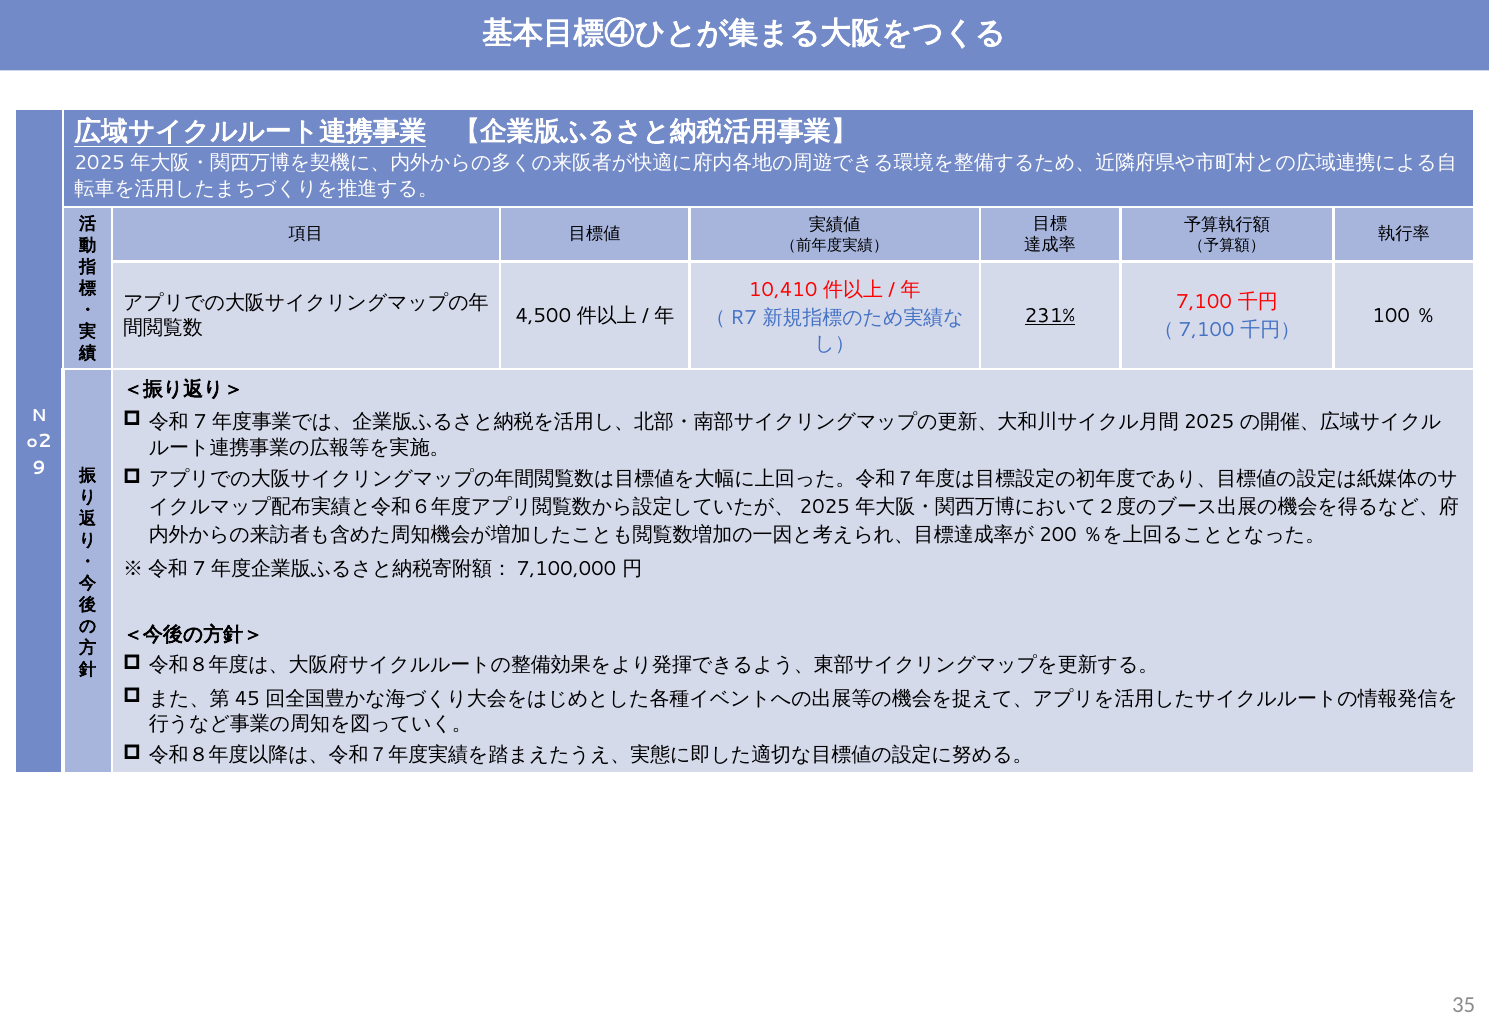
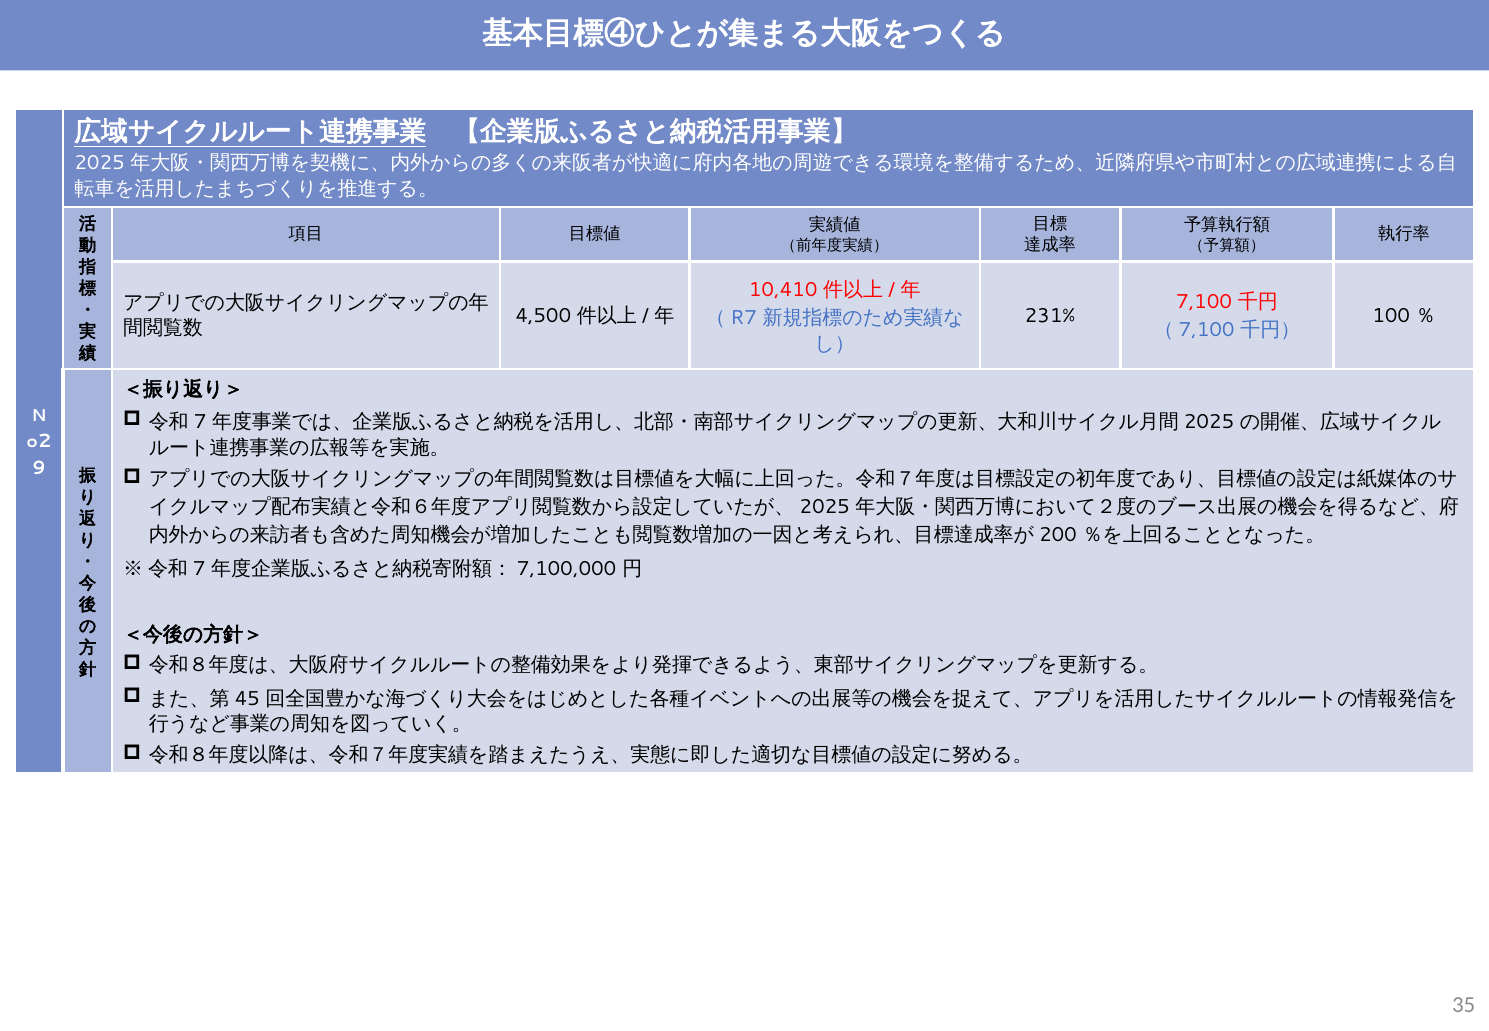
231% underline: present -> none (1050, 316)
